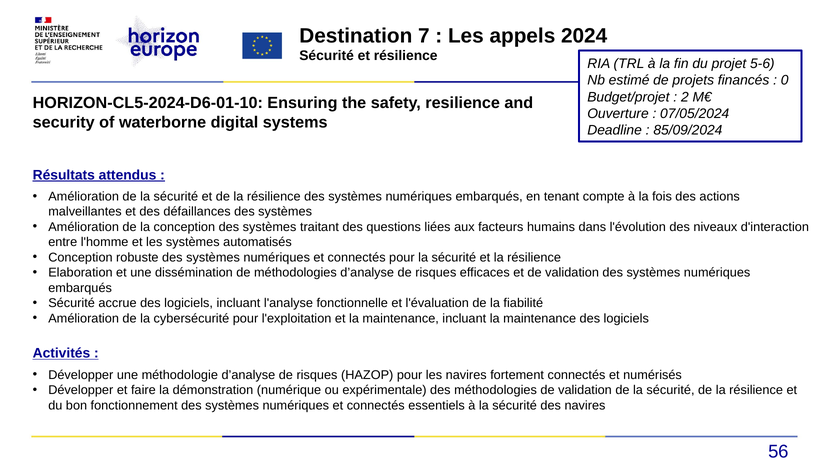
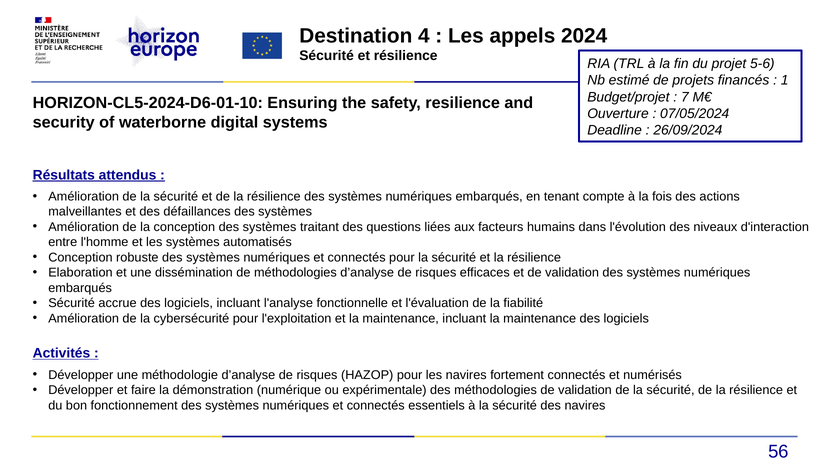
7: 7 -> 4 (424, 36)
0: 0 -> 1 (785, 80)
2: 2 -> 7 (685, 97)
85/09/2024: 85/09/2024 -> 26/09/2024 (688, 130)
